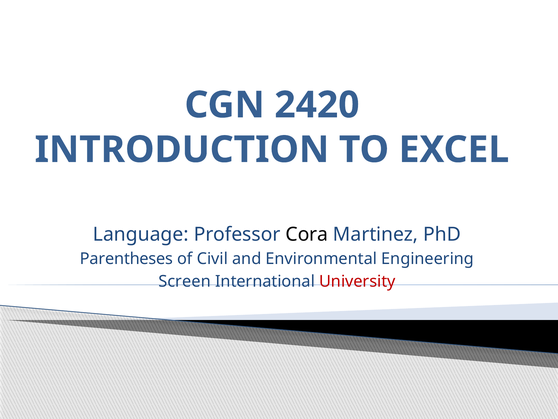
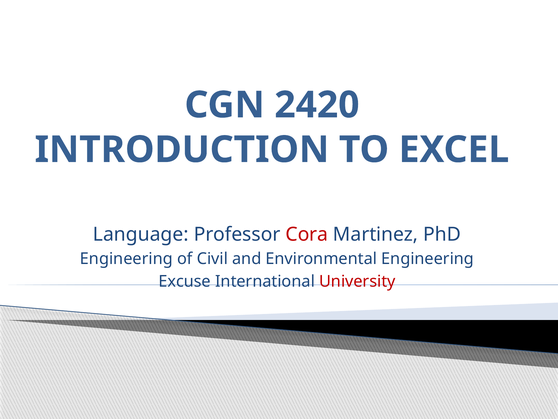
Cora colour: black -> red (307, 234)
Parentheses: Parentheses -> Engineering (126, 259)
Screen: Screen -> Excuse (185, 281)
